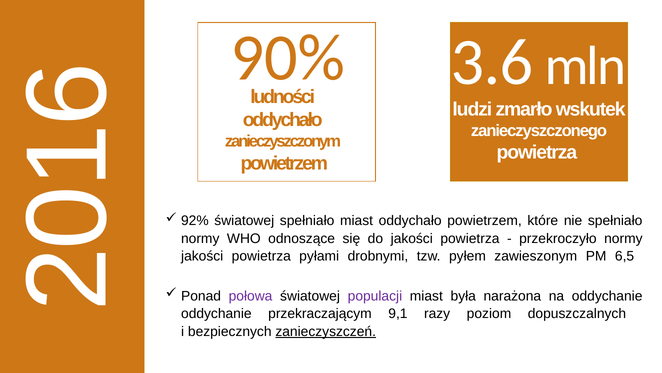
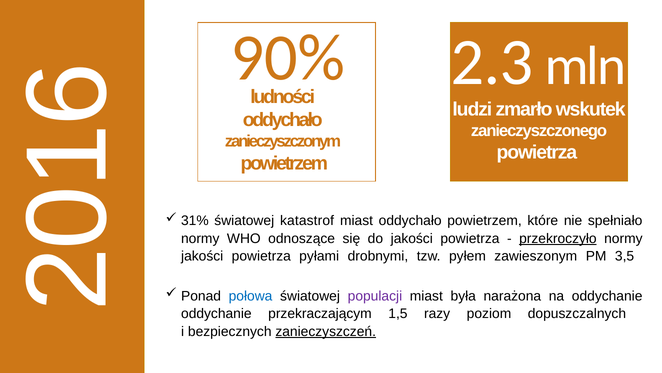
3.6: 3.6 -> 2.3 (492, 62)
92%: 92% -> 31% (195, 220)
światowej spełniało: spełniało -> katastrof (307, 220)
przekroczyło underline: none -> present (558, 238)
6,5: 6,5 -> 3,5 (625, 256)
połowa colour: purple -> blue (251, 296)
9,1: 9,1 -> 1,5 (398, 313)
